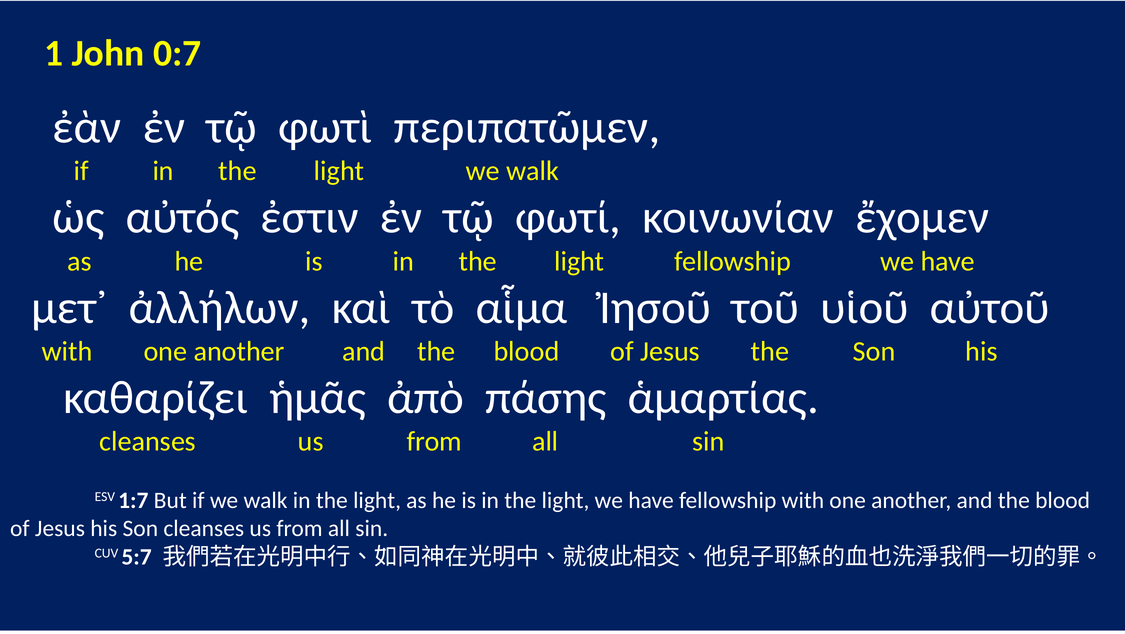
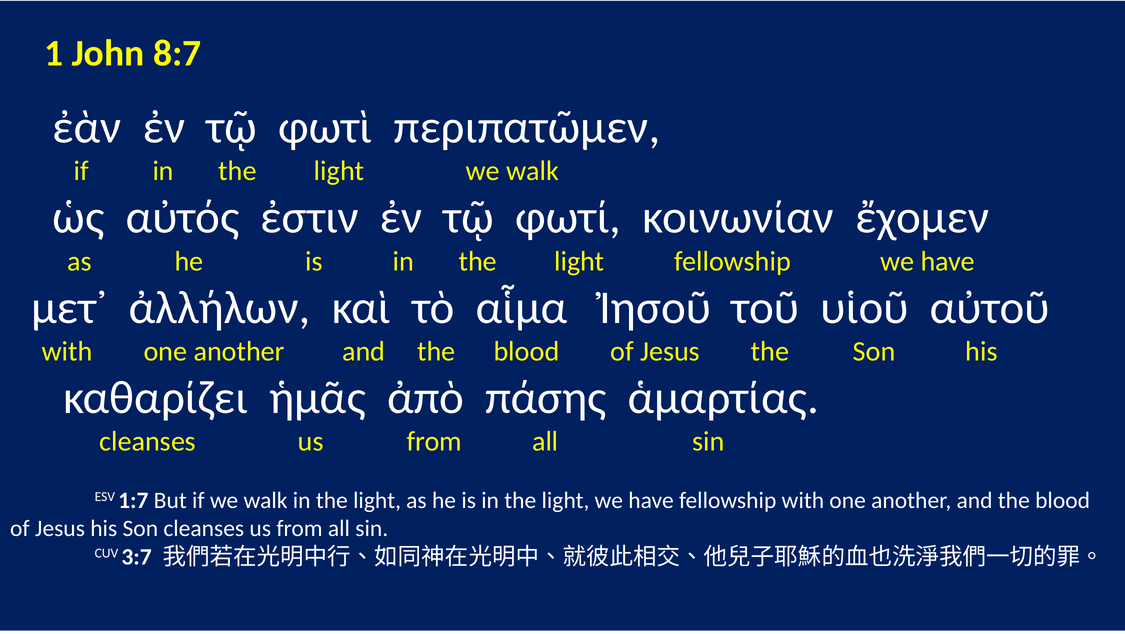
0:7: 0:7 -> 8:7 (177, 53)
5:7: 5:7 -> 3:7 (137, 557)
